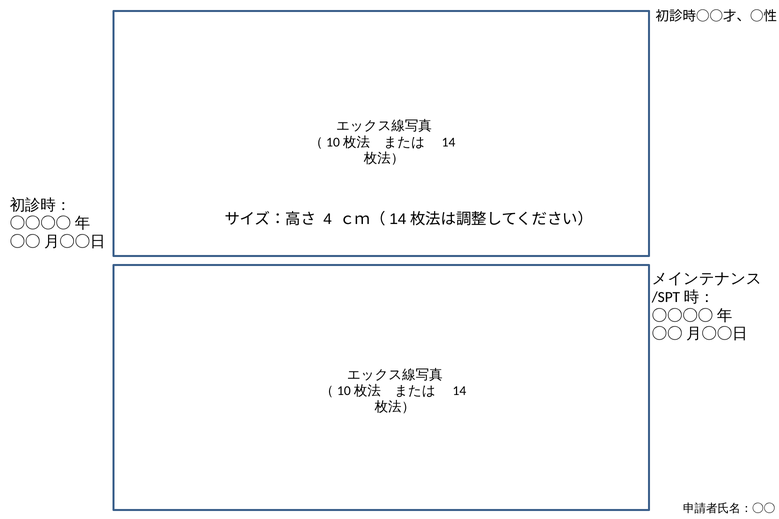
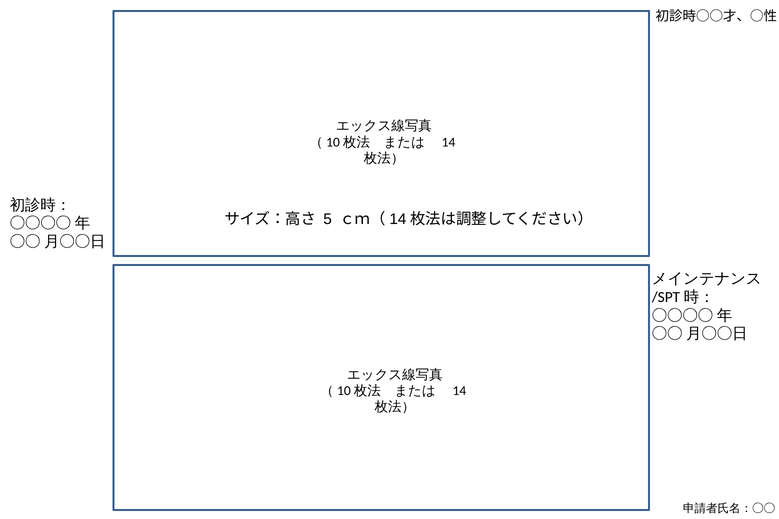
4: 4 -> 5 (328, 219)
